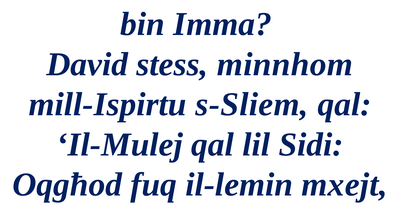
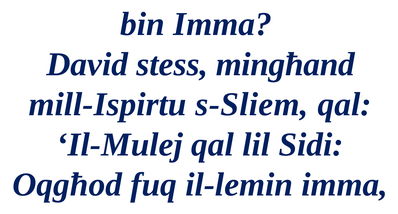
minnhom: minnhom -> mingħand (285, 64)
il-lemin mxejt: mxejt -> imma (345, 185)
